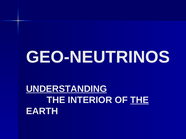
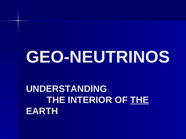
UNDERSTANDING underline: present -> none (66, 89)
